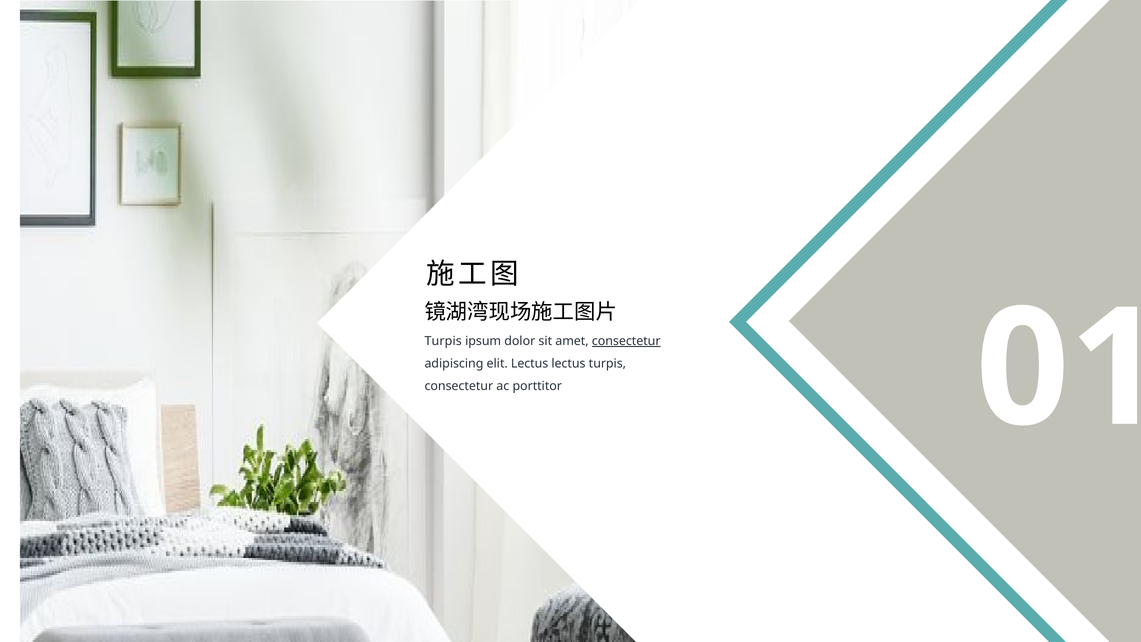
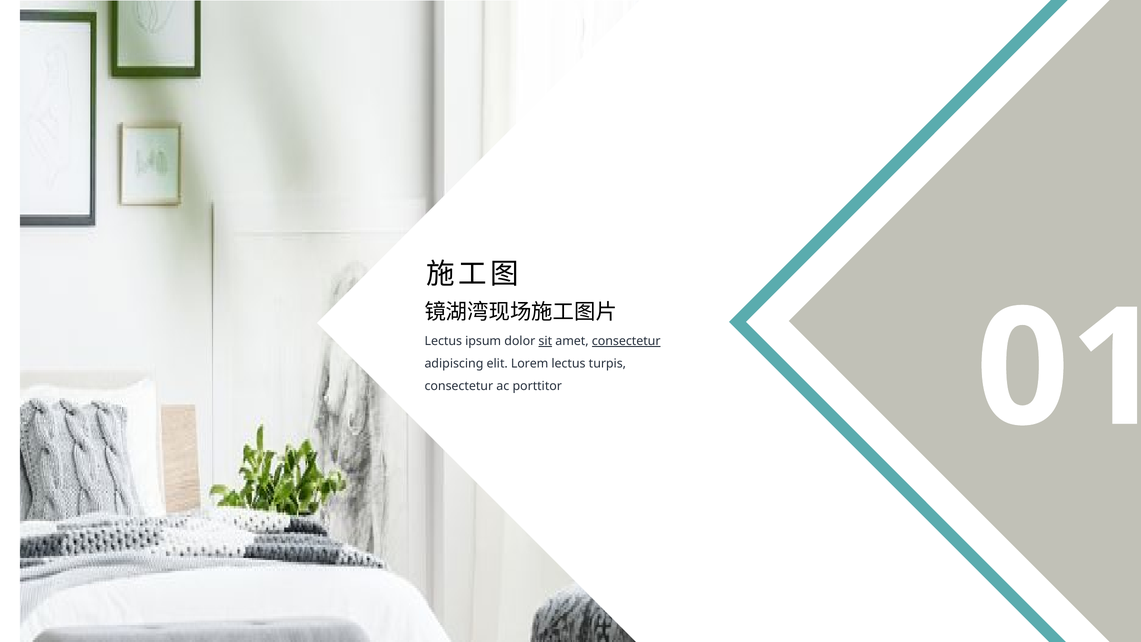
Turpis: Turpis -> Lectus (443, 341)
sit underline: none -> present (545, 341)
elit Lectus: Lectus -> Lorem (530, 363)
